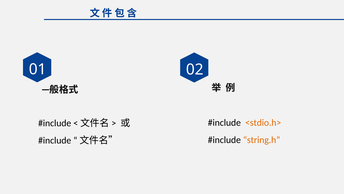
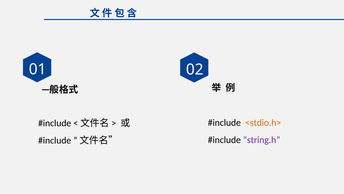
string.h colour: orange -> purple (262, 140)
